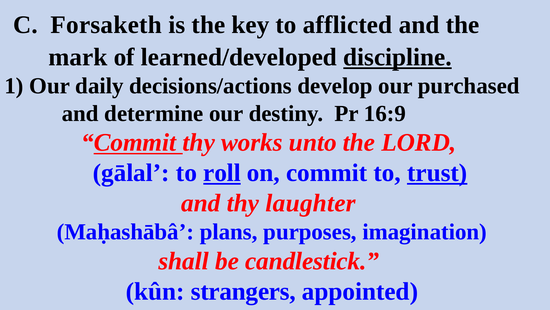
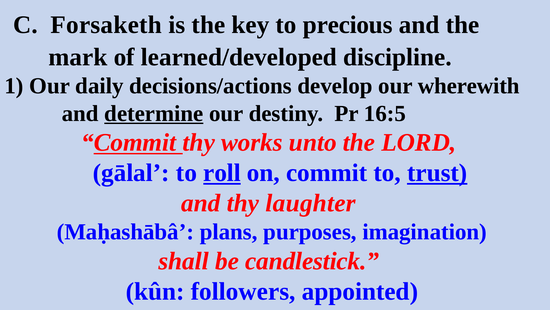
afflicted: afflicted -> precious (348, 25)
discipline underline: present -> none (397, 57)
purchased: purchased -> wherewith (469, 86)
determine underline: none -> present (154, 113)
16:9: 16:9 -> 16:5 (385, 113)
strangers: strangers -> followers (243, 291)
